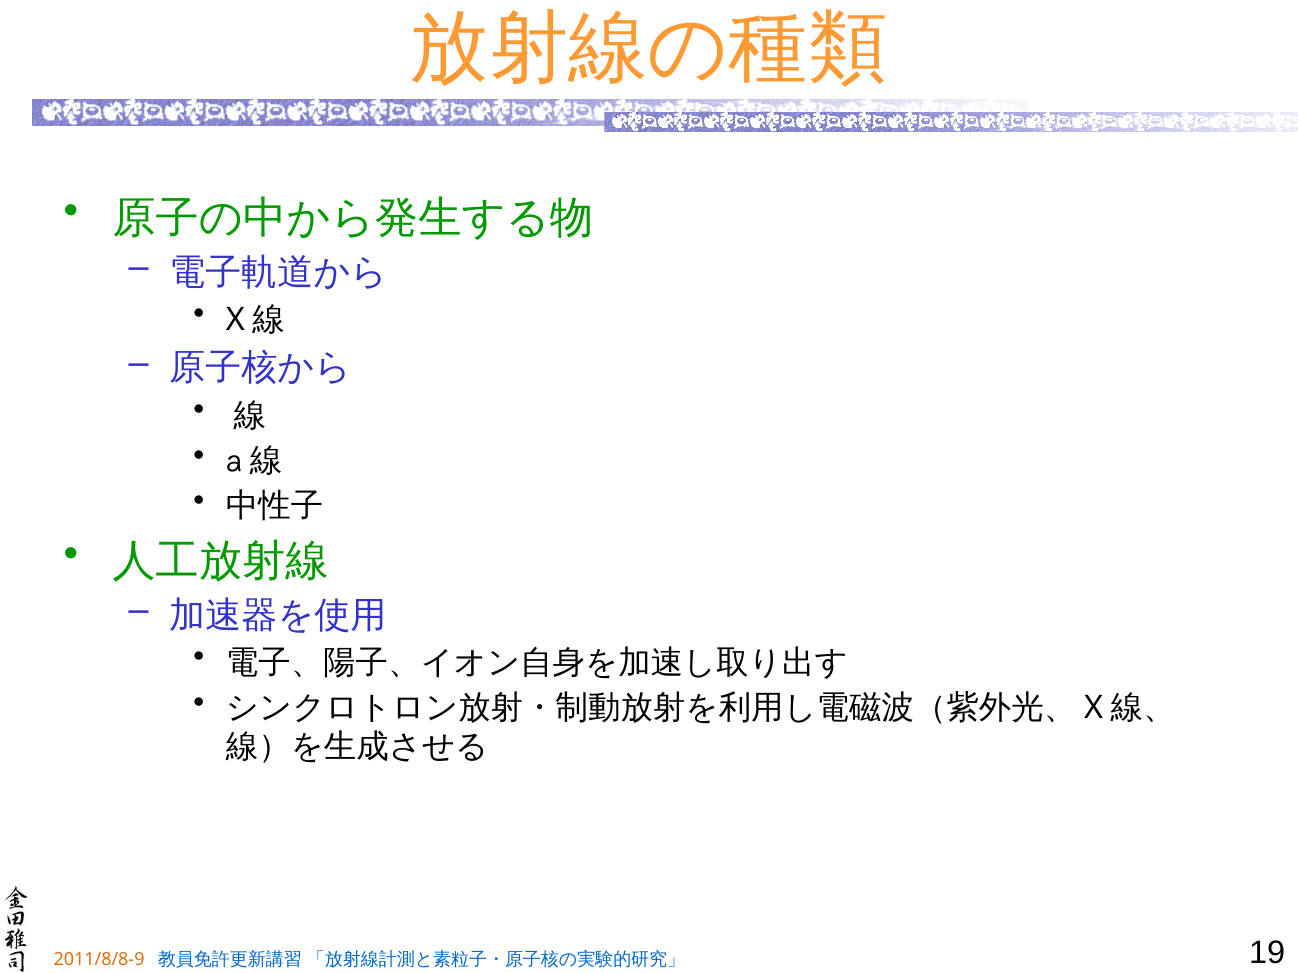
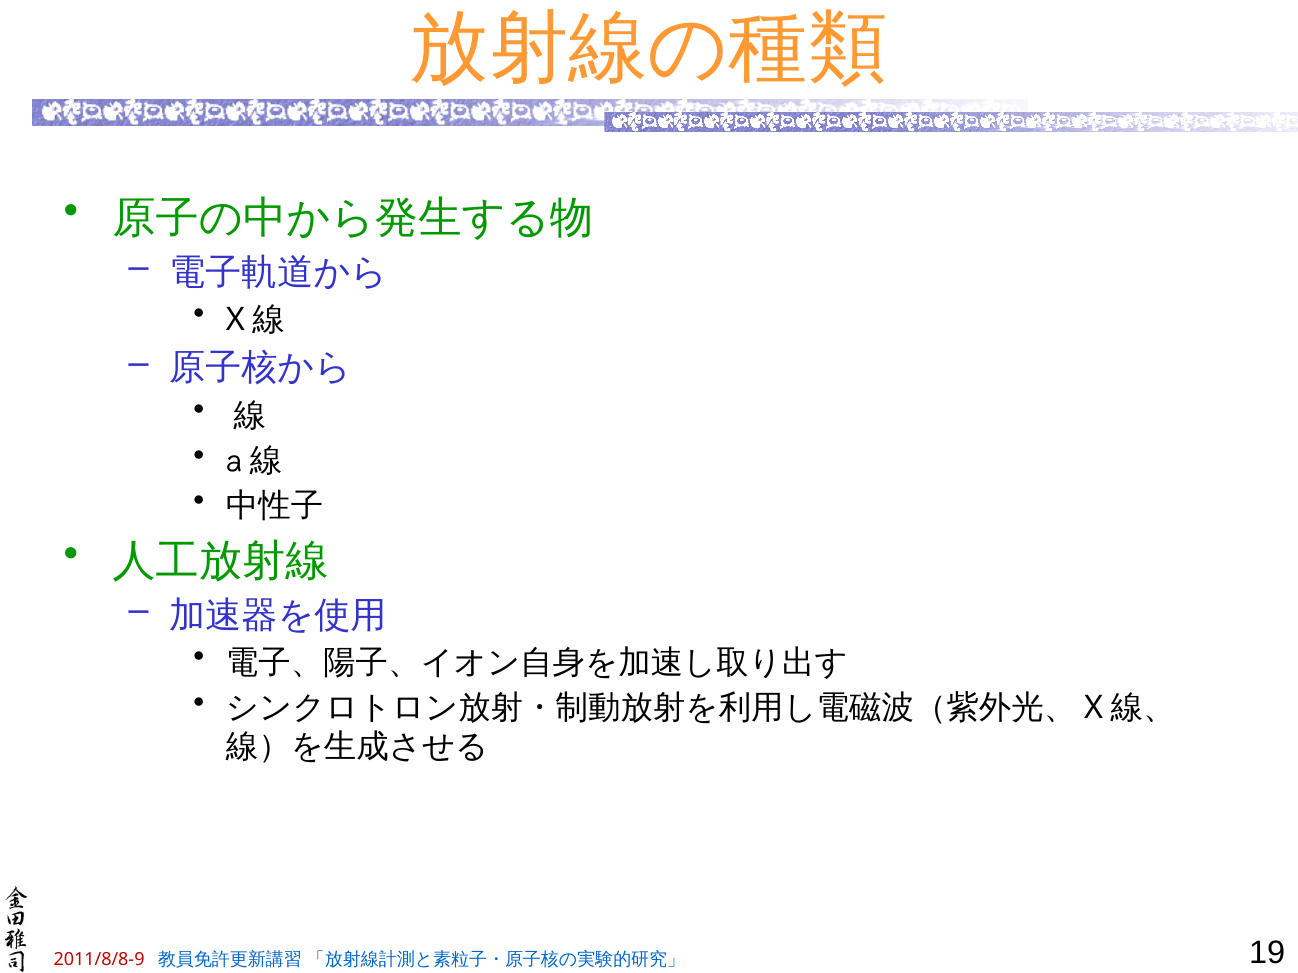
2011/8/8-9 colour: orange -> red (99, 960)
